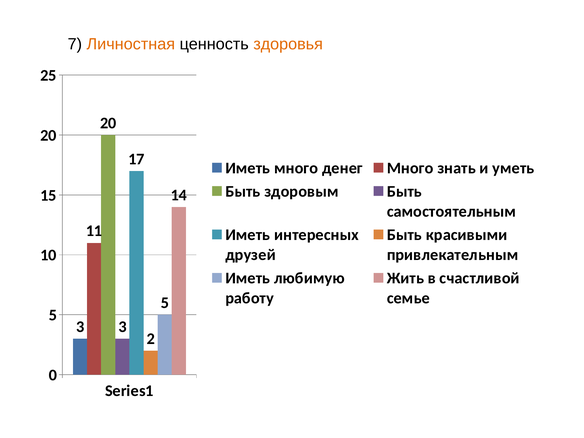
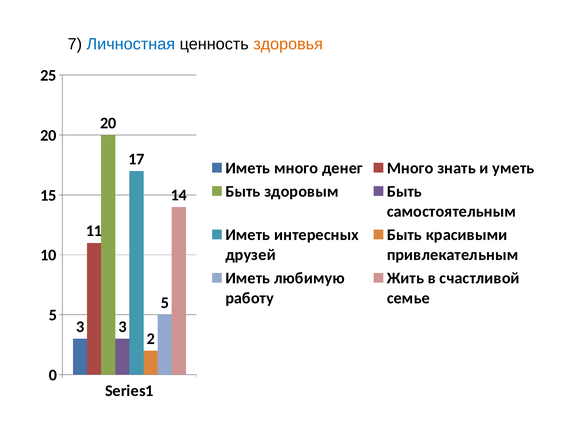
Личностная colour: orange -> blue (131, 44)
